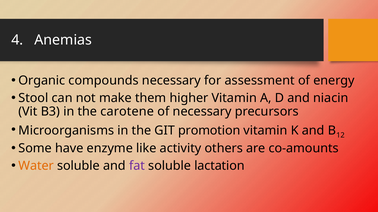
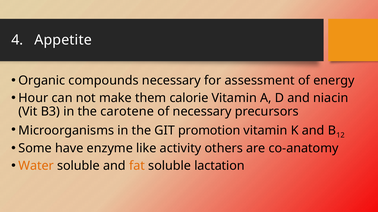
Anemias: Anemias -> Appetite (63, 40)
Stool: Stool -> Hour (33, 98)
higher: higher -> calorie (189, 98)
co-amounts: co-amounts -> co-anatomy (304, 149)
fat colour: purple -> orange (137, 166)
